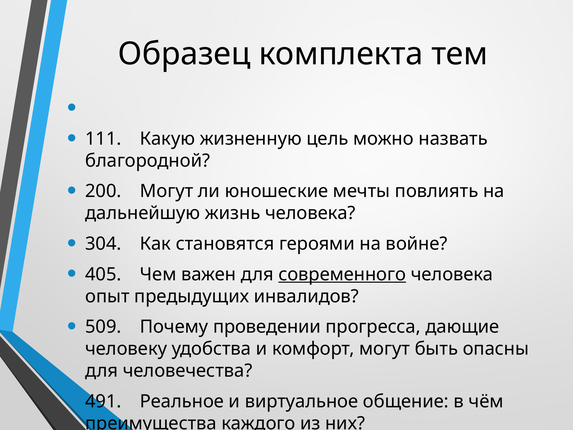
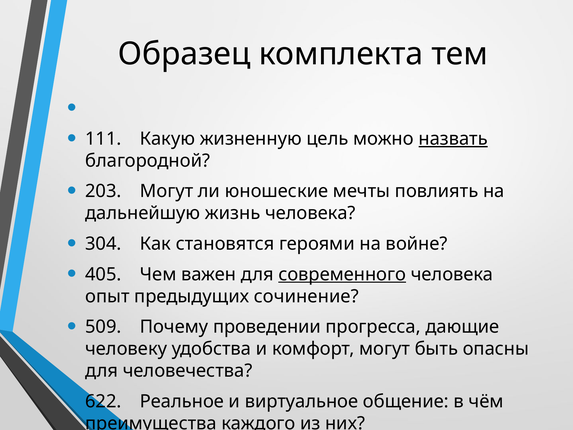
назвать underline: none -> present (453, 139)
200: 200 -> 203 (103, 191)
инвалидов: инвалидов -> сочинение (306, 296)
491: 491 -> 622 (103, 401)
